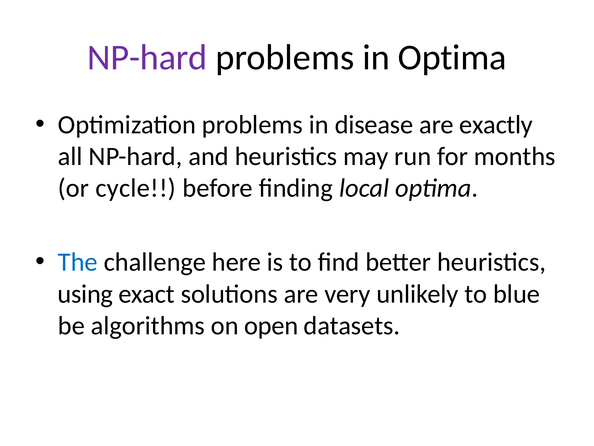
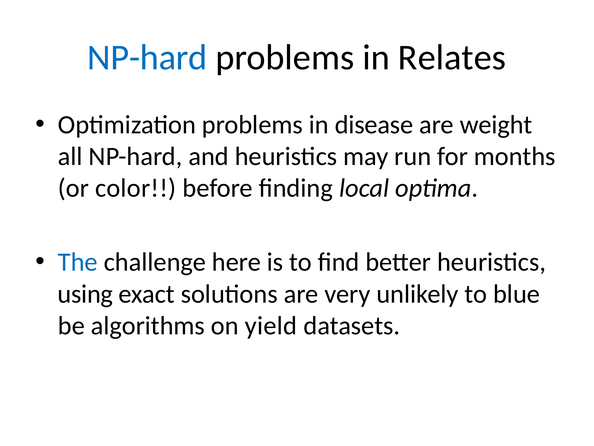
NP-hard colour: purple -> blue (147, 58)
in Optima: Optima -> Relates (452, 58)
exactly: exactly -> weight (496, 125)
cycle: cycle -> color (136, 188)
open: open -> yield (271, 325)
